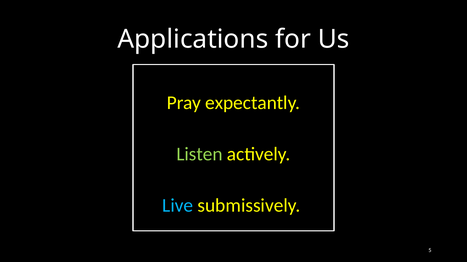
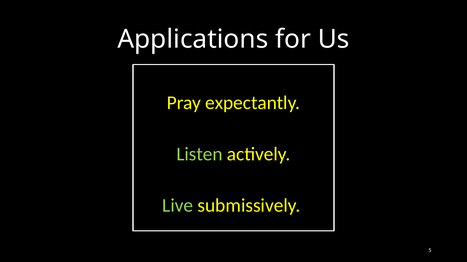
Live colour: light blue -> light green (178, 206)
